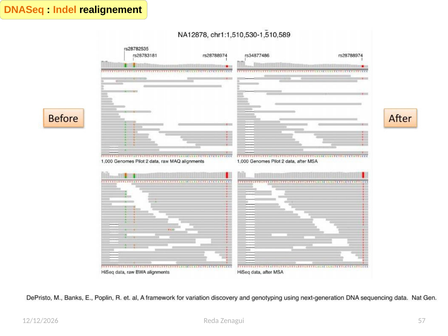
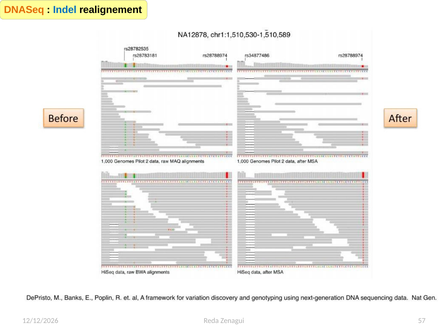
Indel colour: orange -> blue (65, 10)
